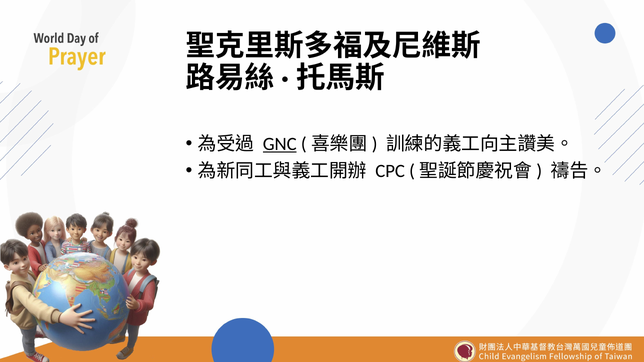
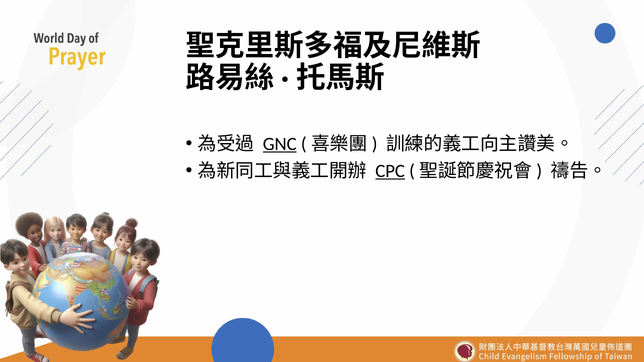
CPC underline: none -> present (390, 171)
